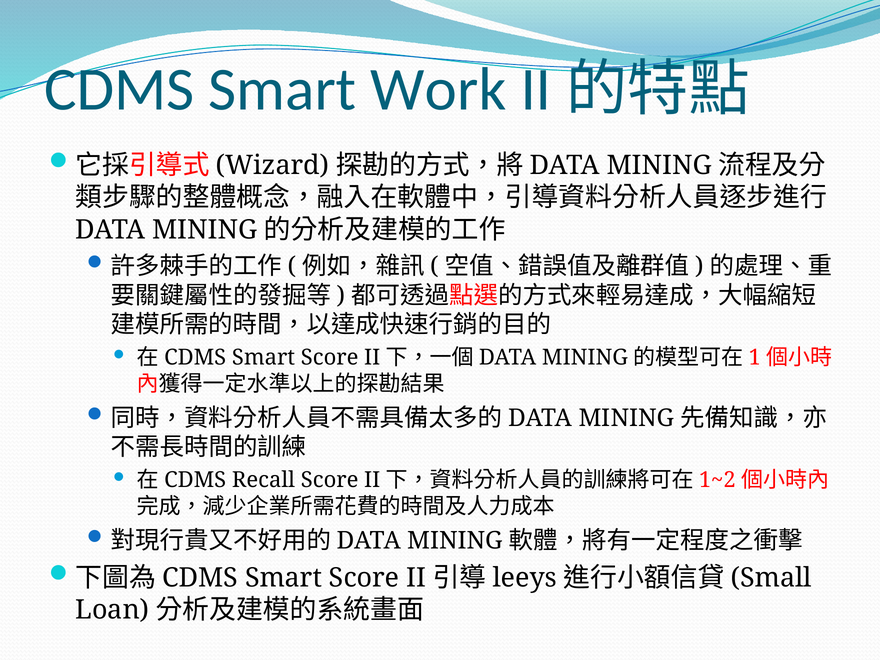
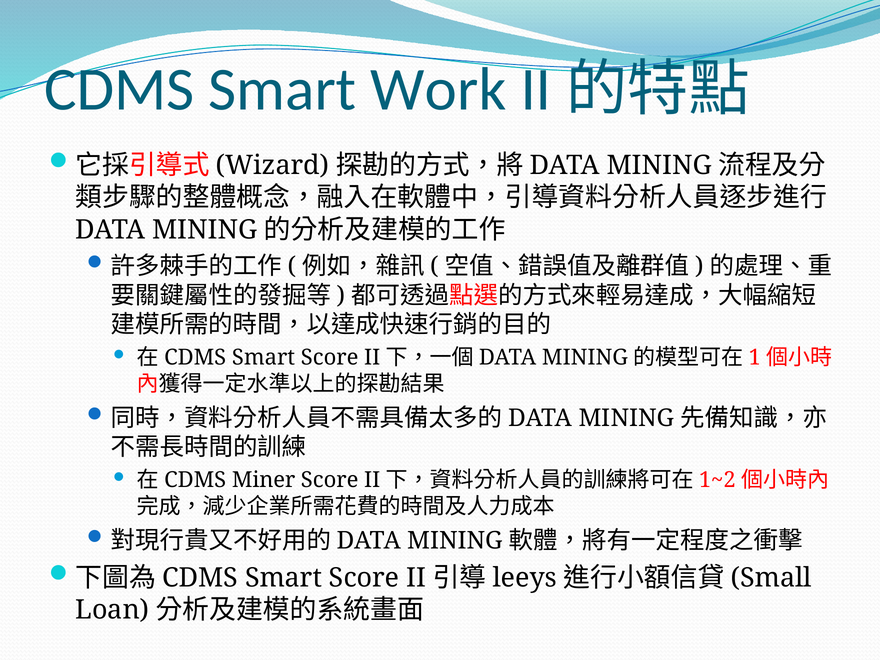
Recall: Recall -> Miner (264, 480)
